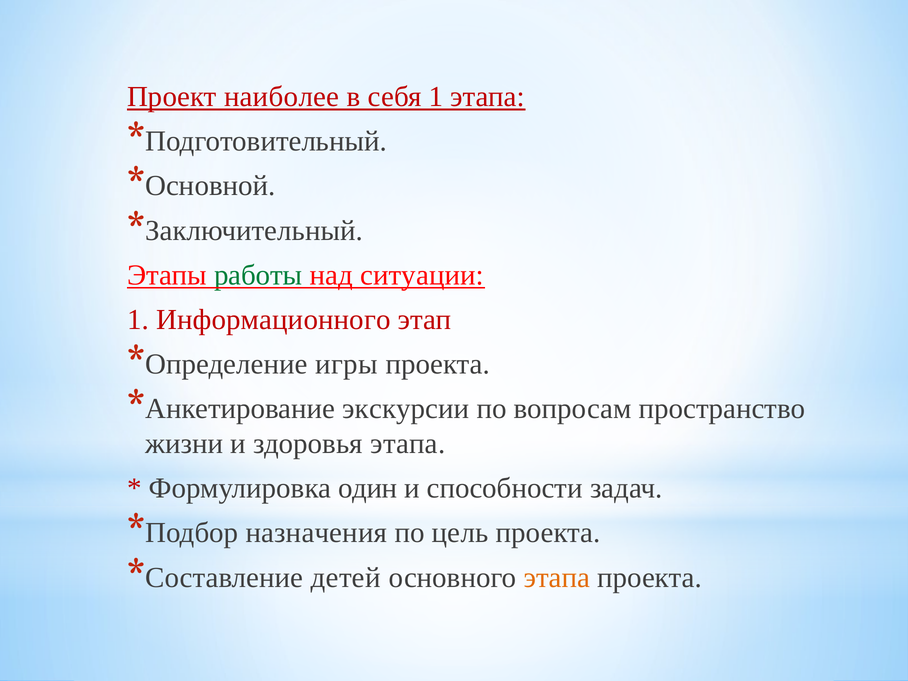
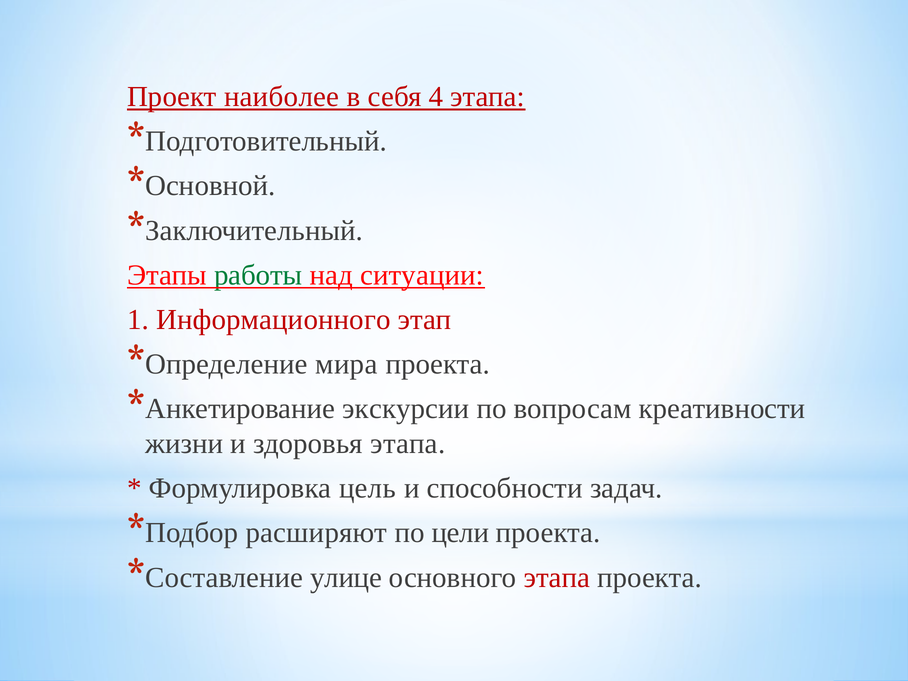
себя 1: 1 -> 4 (436, 97)
игры: игры -> мира (346, 364)
пространство: пространство -> креативности (722, 409)
один: один -> цель (367, 488)
назначения: назначения -> расширяют (316, 533)
цель: цель -> цели (460, 533)
детей: детей -> улице (346, 578)
этапа colour: orange -> red (557, 578)
